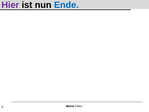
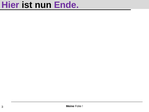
Ende colour: blue -> purple (66, 5)
